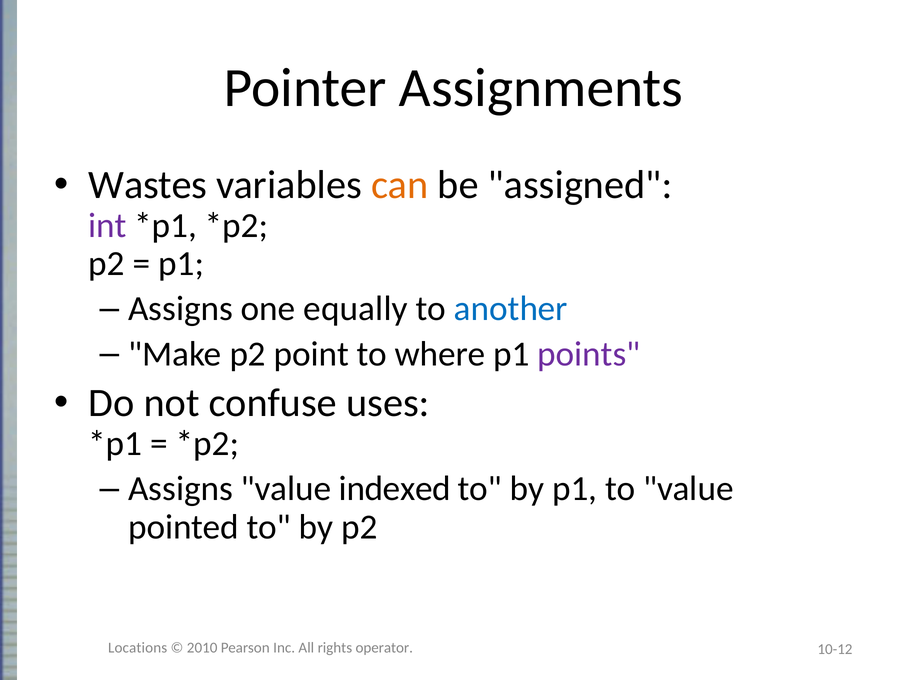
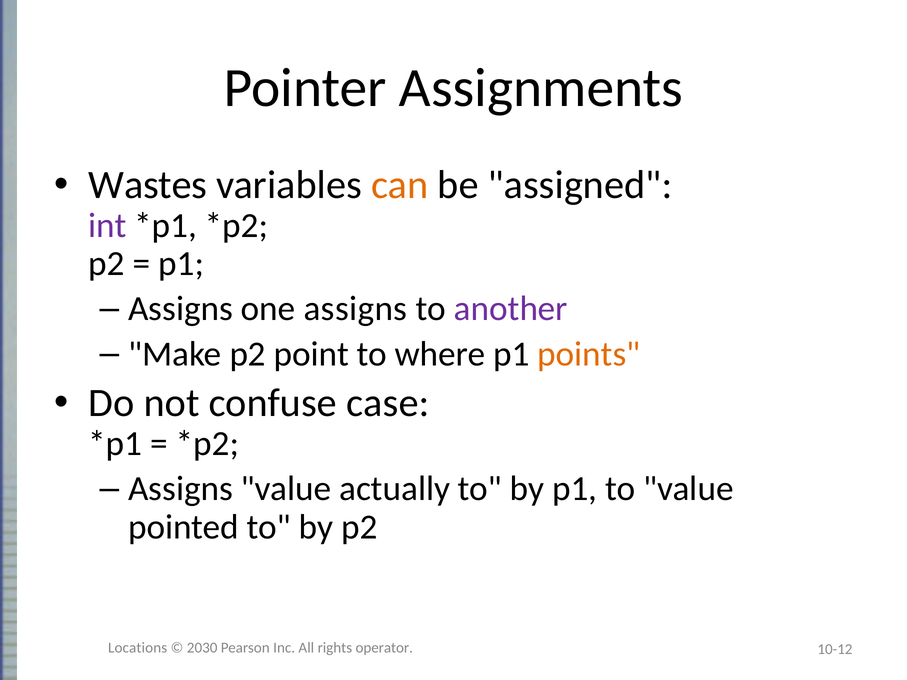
one equally: equally -> assigns (355, 309)
another colour: blue -> purple (511, 309)
points colour: purple -> orange (589, 354)
uses: uses -> case (388, 403)
indexed: indexed -> actually (395, 489)
2010: 2010 -> 2030 (202, 648)
